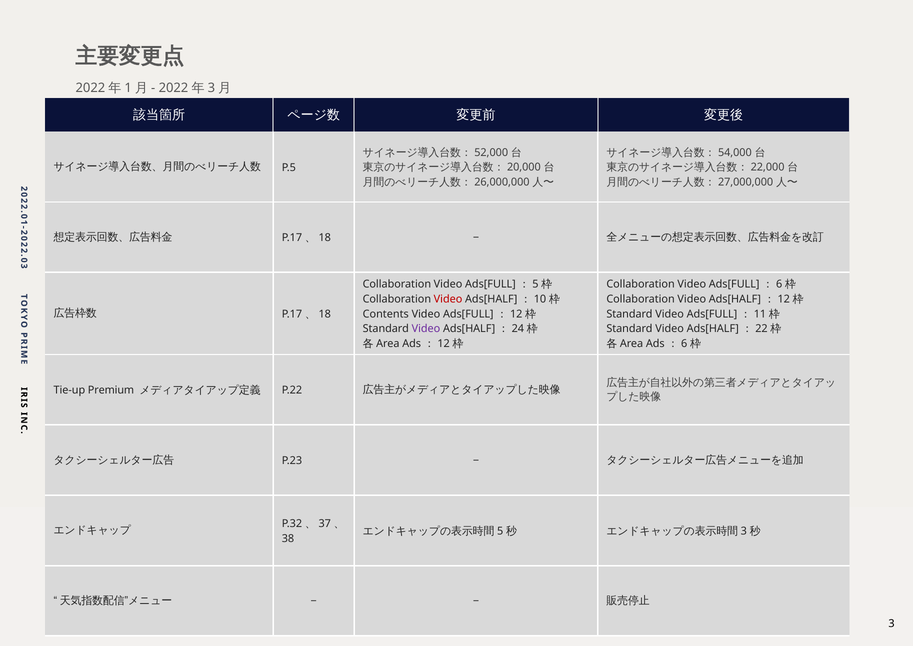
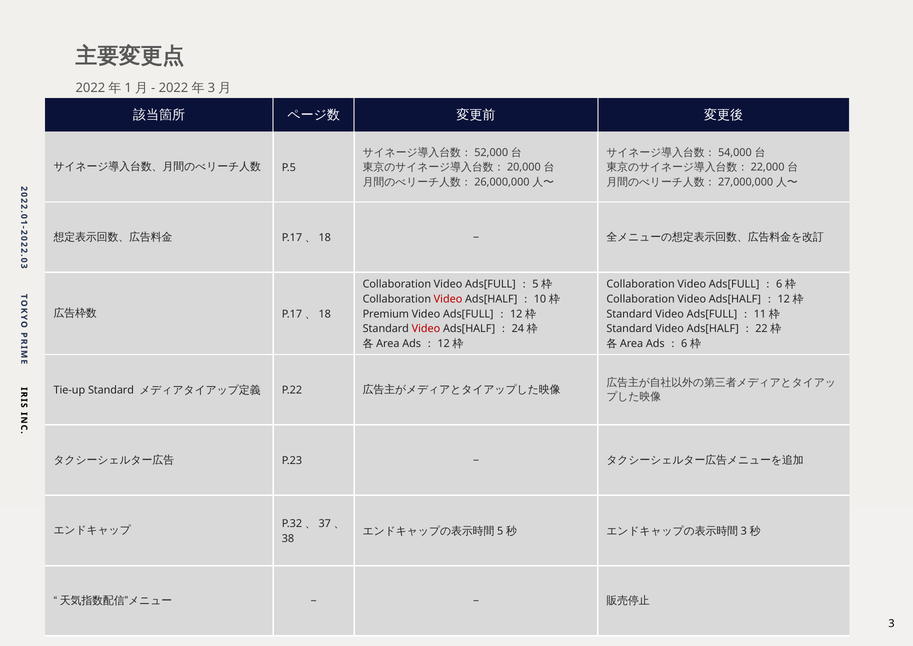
Contents: Contents -> Premium (386, 314)
Video colour: purple -> red (426, 329)
Tie-up Premium: Premium -> Standard (111, 390)
